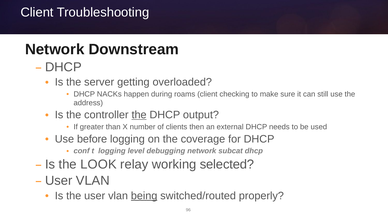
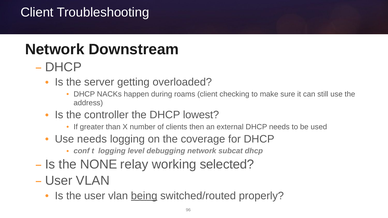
the underline: present -> none (139, 115)
output: output -> lowest (201, 115)
Use before: before -> needs (92, 139)
LOOK: LOOK -> NONE (99, 165)
